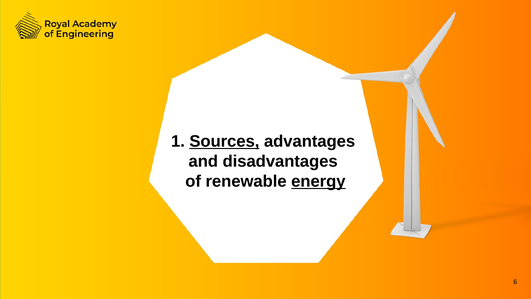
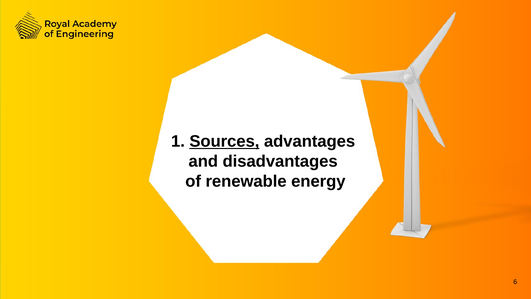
energy underline: present -> none (318, 181)
